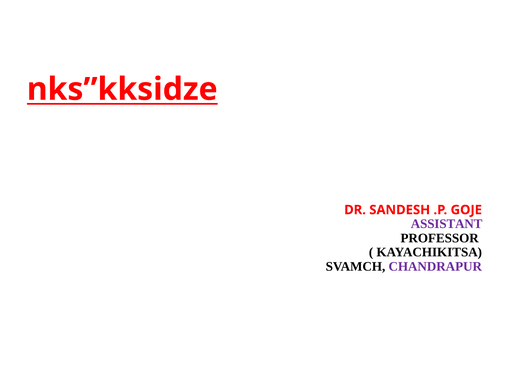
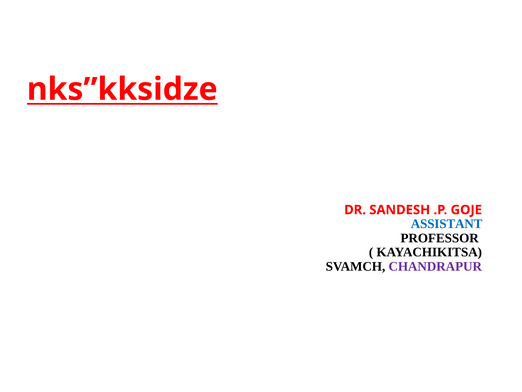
ASSISTANT colour: purple -> blue (447, 224)
